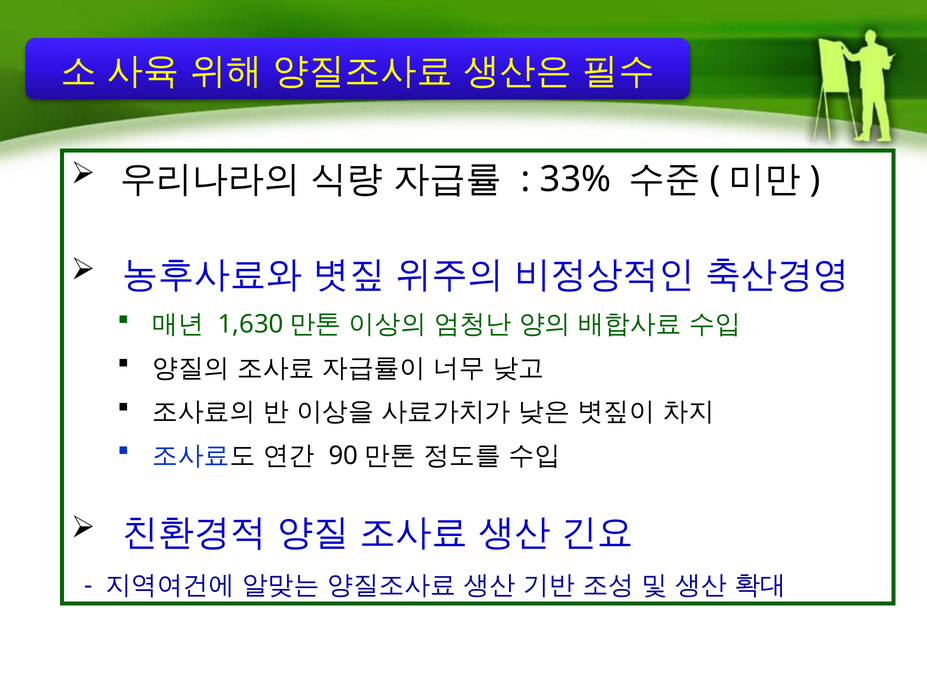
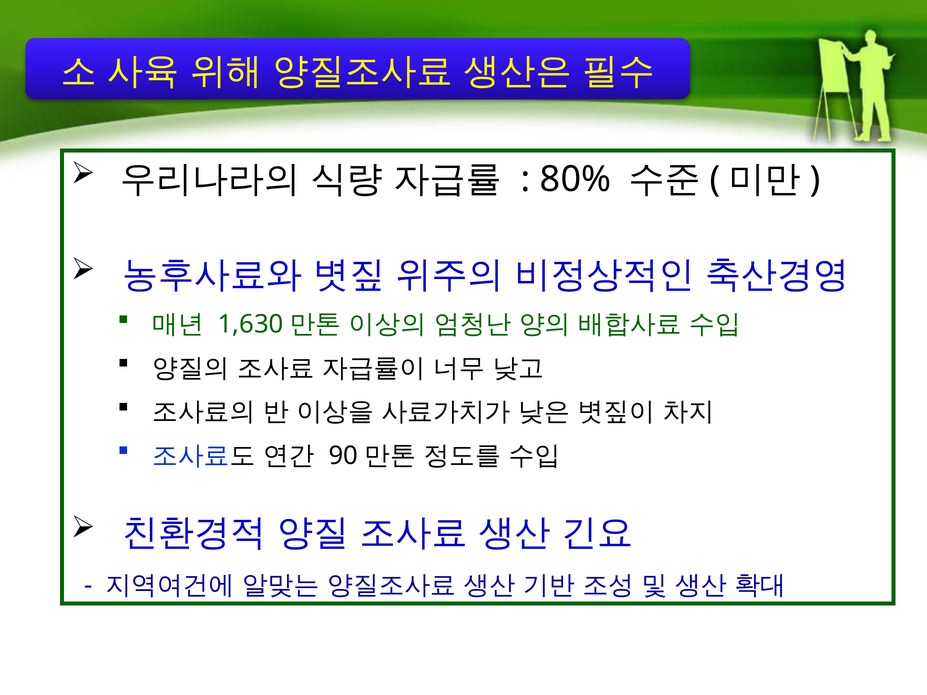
33%: 33% -> 80% (576, 179)
